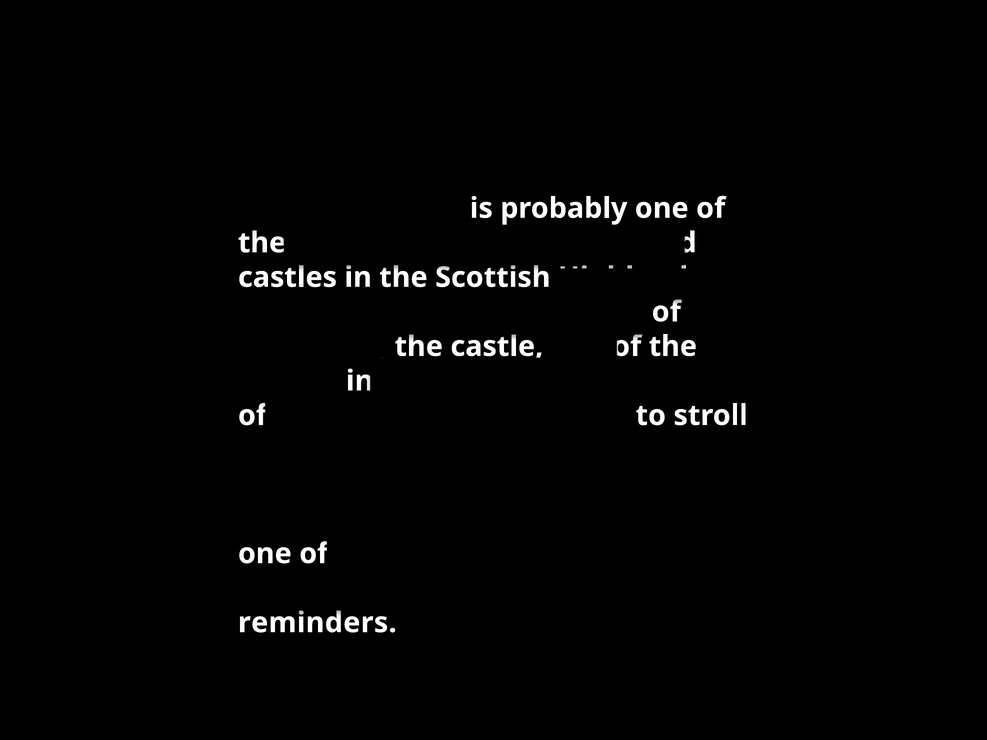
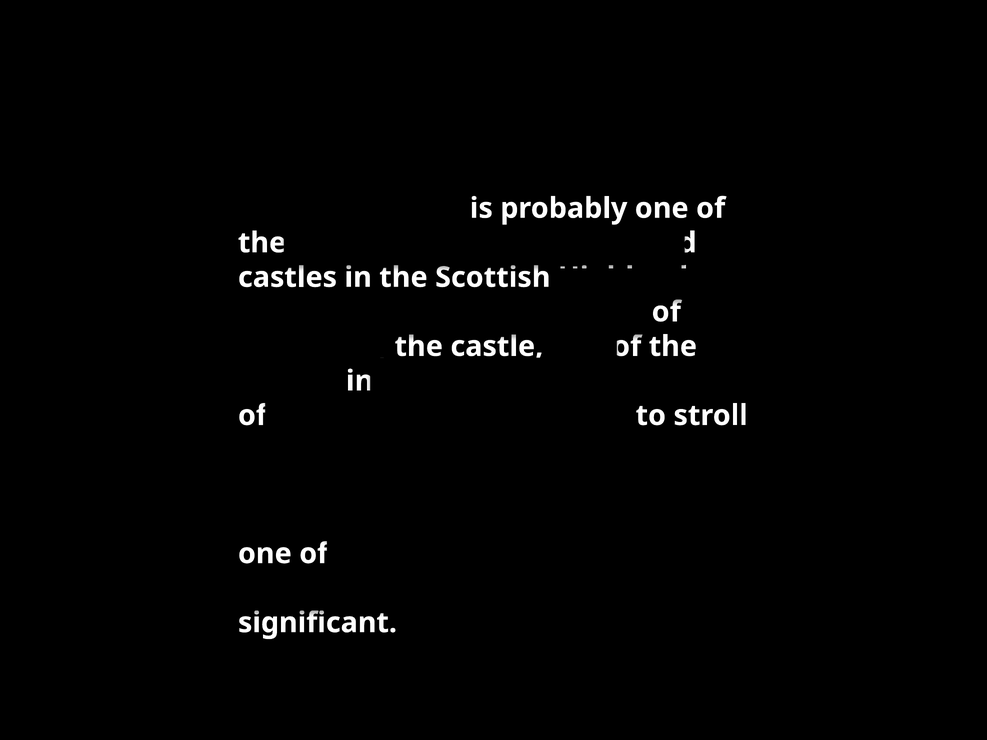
reminders: reminders -> significant (317, 623)
